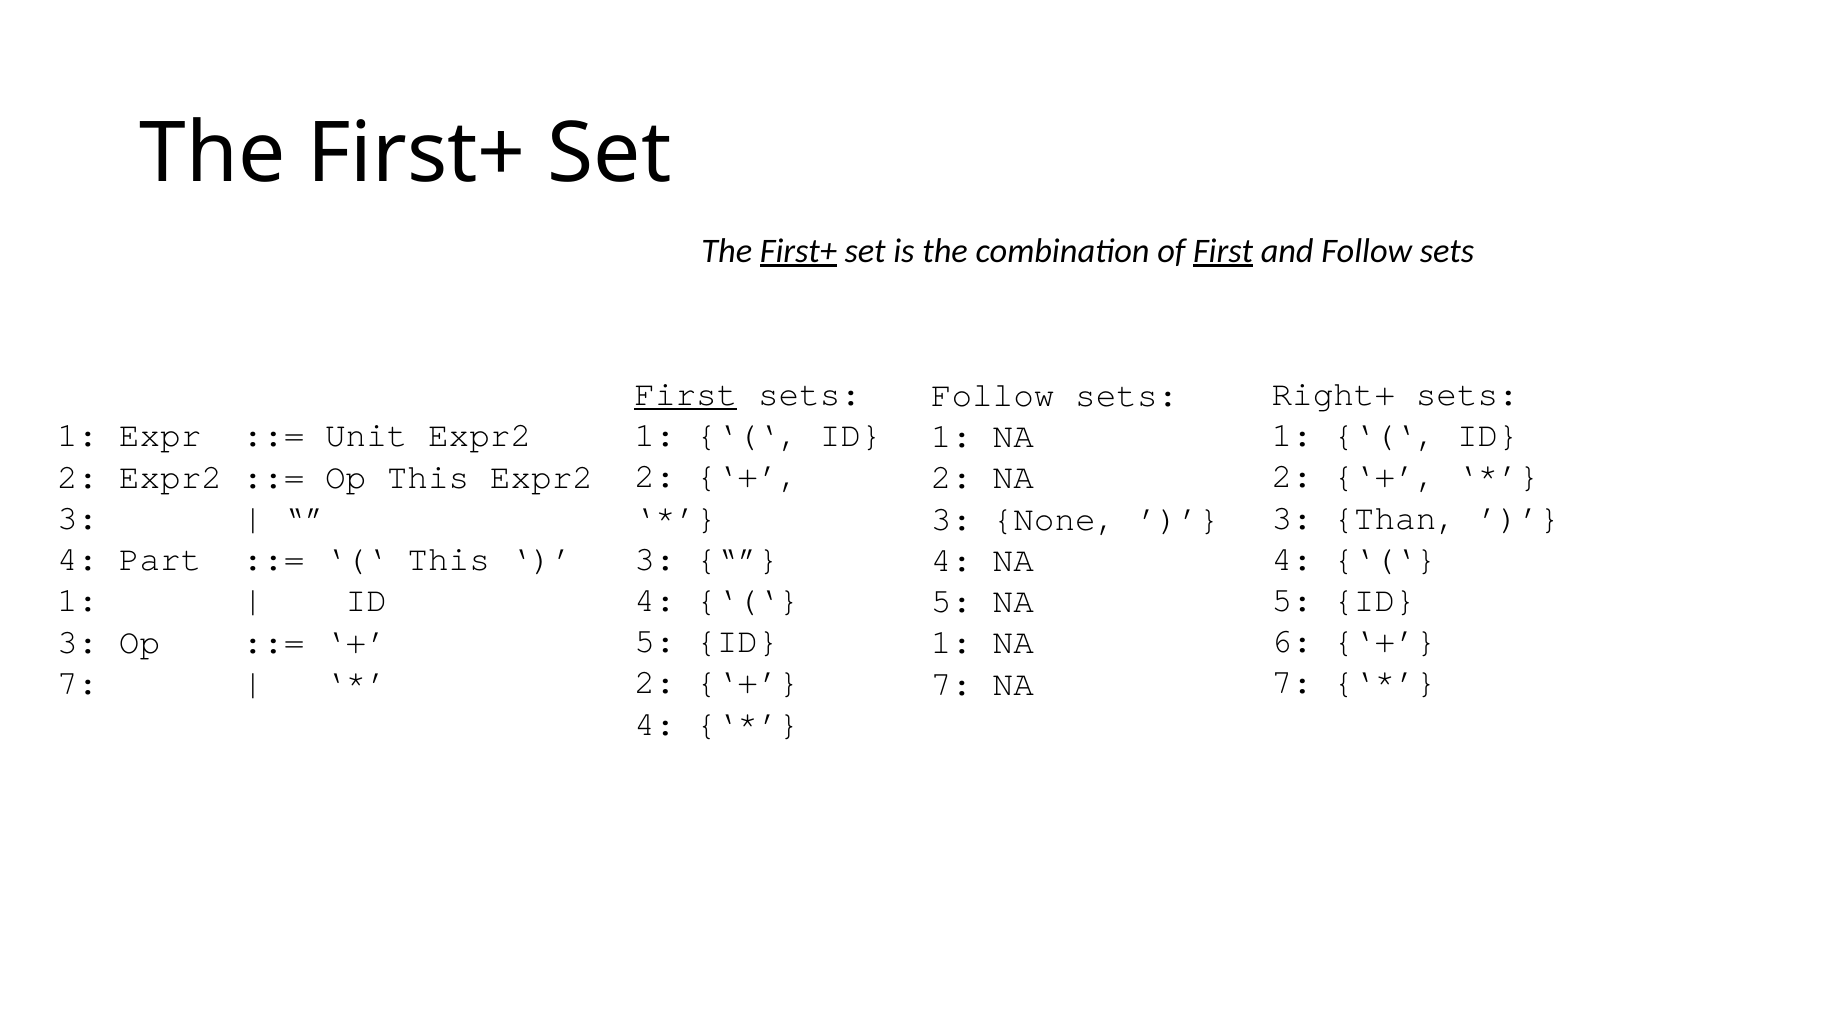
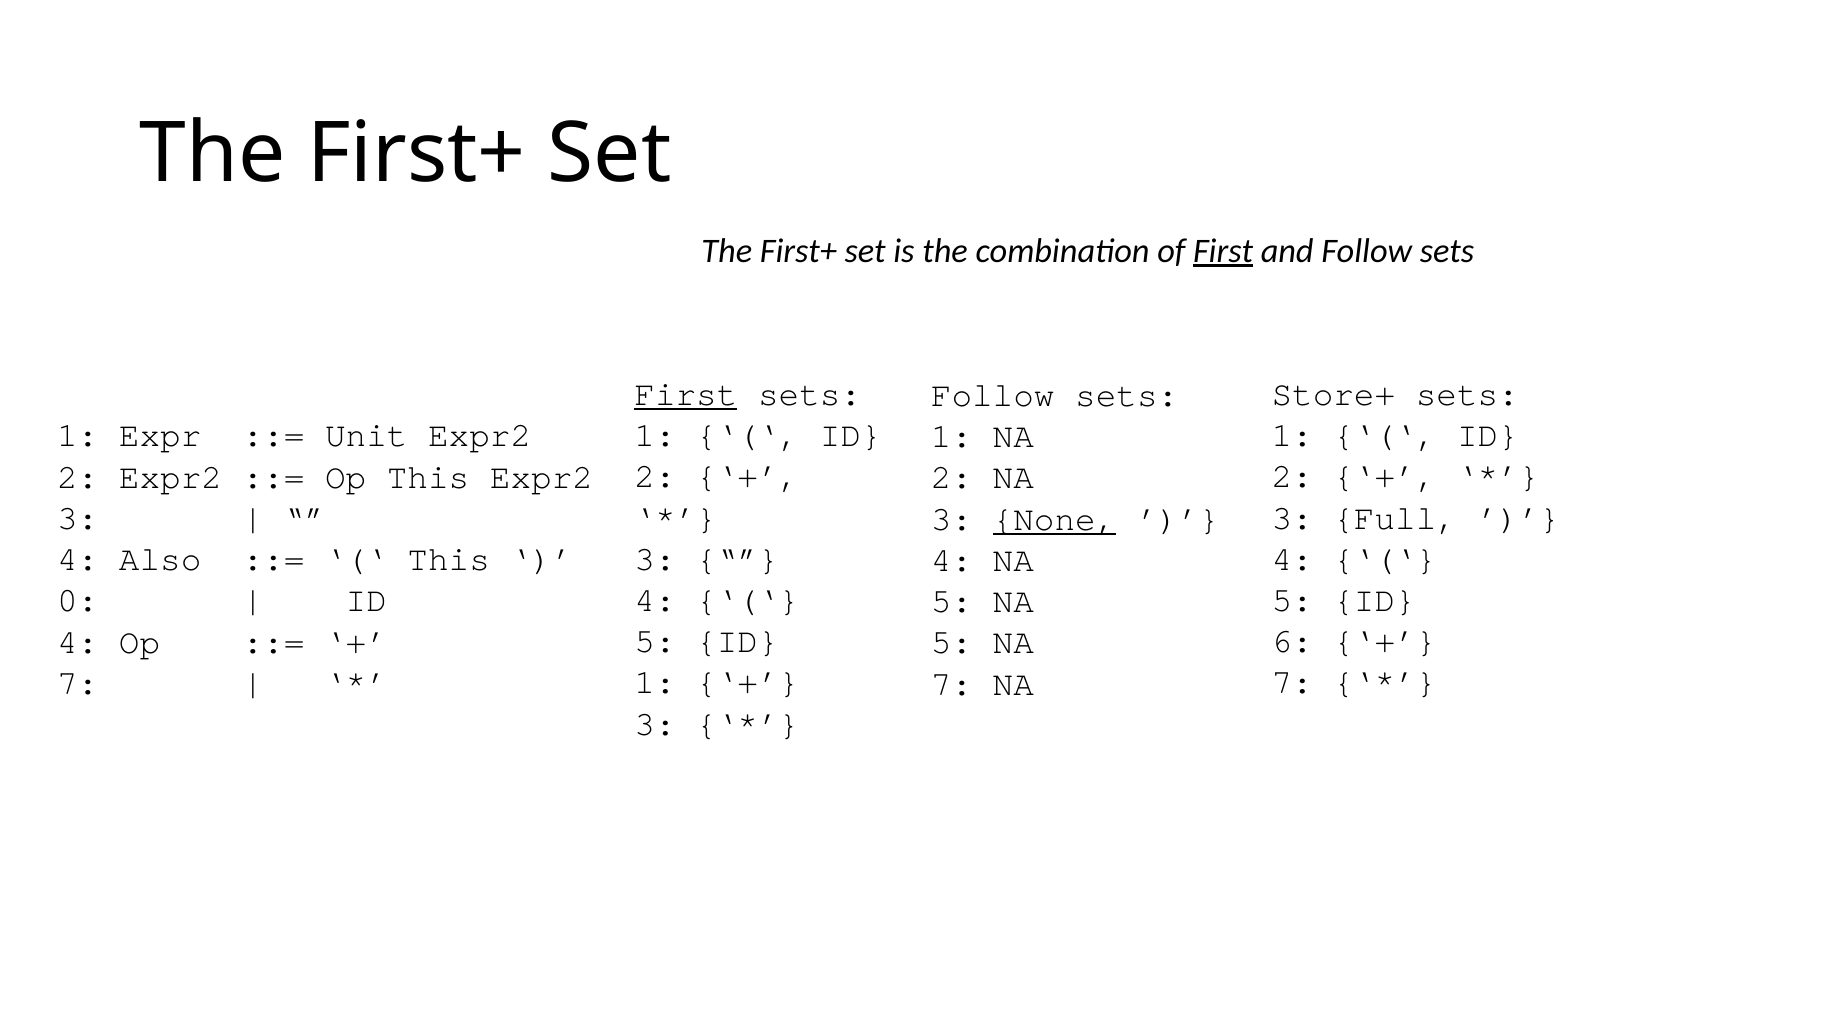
First+ underline: present -> none (798, 251)
Right+: Right+ -> Store+ (1333, 394)
Than: Than -> Full (1395, 517)
None underline: none -> present (1055, 519)
Part: Part -> Also (160, 559)
1: 1 -> 0 (78, 600)
3: 3 -> 4 (78, 642)
1: 1 -> 5 (952, 642)
2: 2 -> 1 (655, 682)
4: 4 -> 3 (655, 724)
